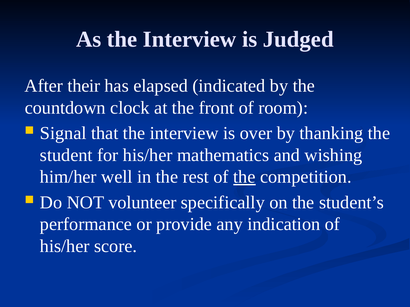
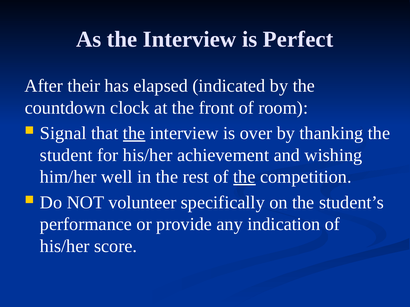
Judged: Judged -> Perfect (298, 40)
the underline: none -> present (134, 133)
mathematics: mathematics -> achievement (223, 155)
